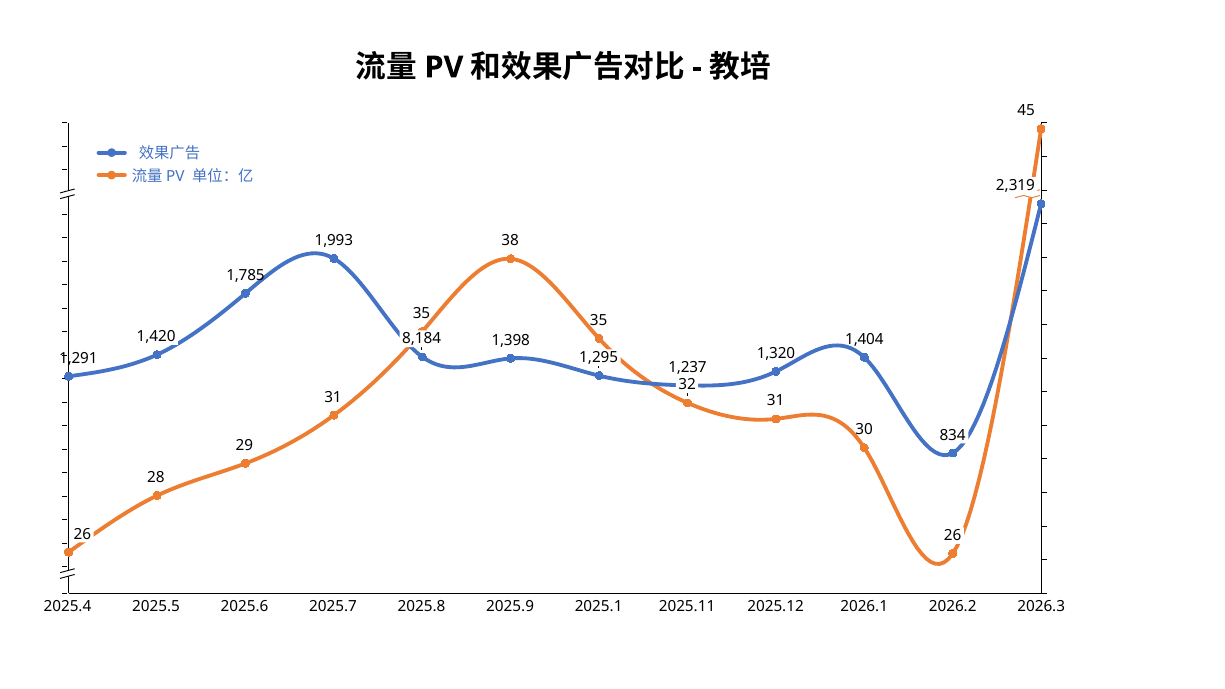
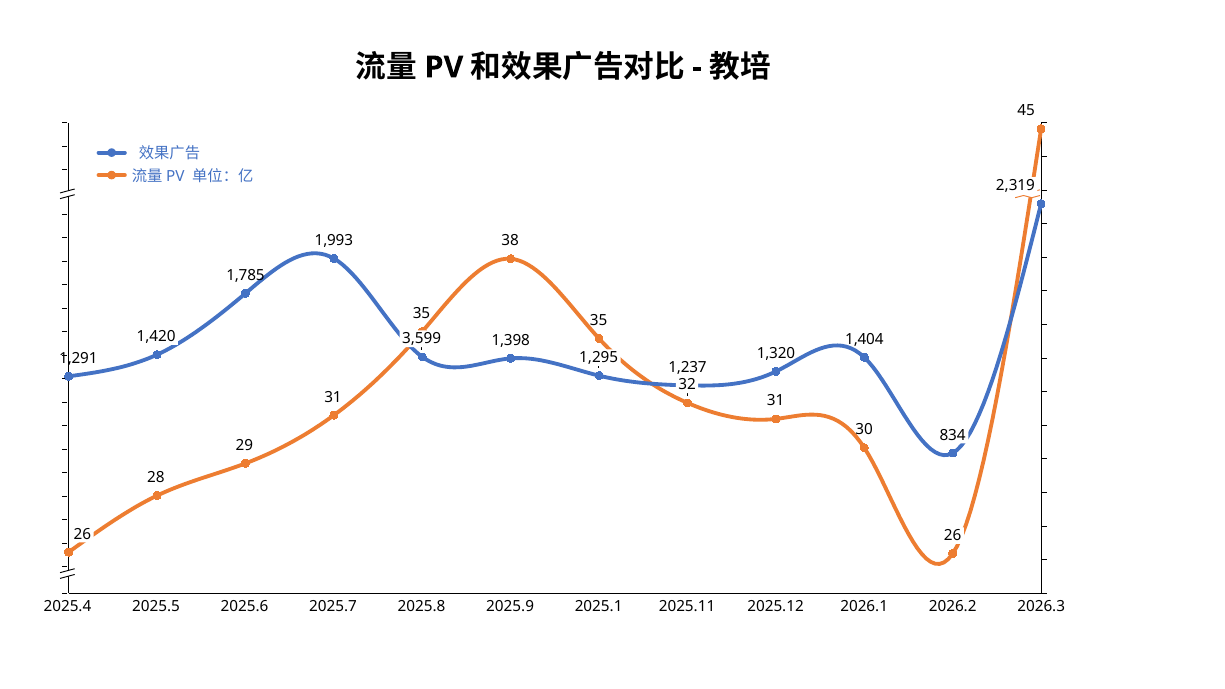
8,184: 8,184 -> 3,599 (422, 339)
